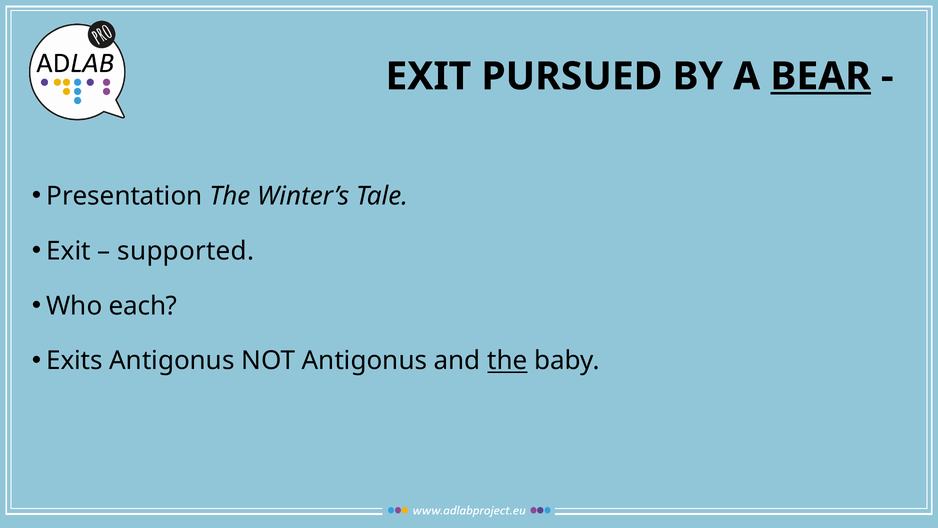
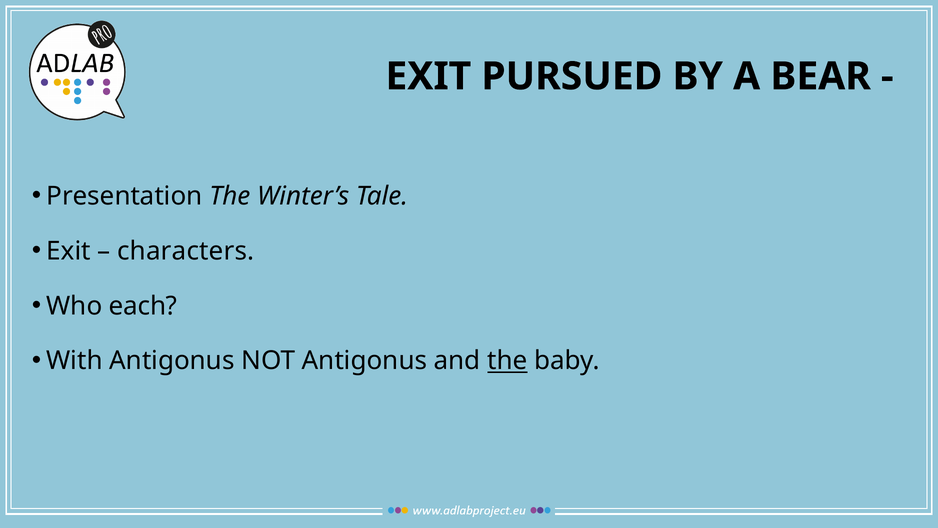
BEAR underline: present -> none (821, 76)
supported: supported -> characters (186, 251)
Exits: Exits -> With (74, 361)
